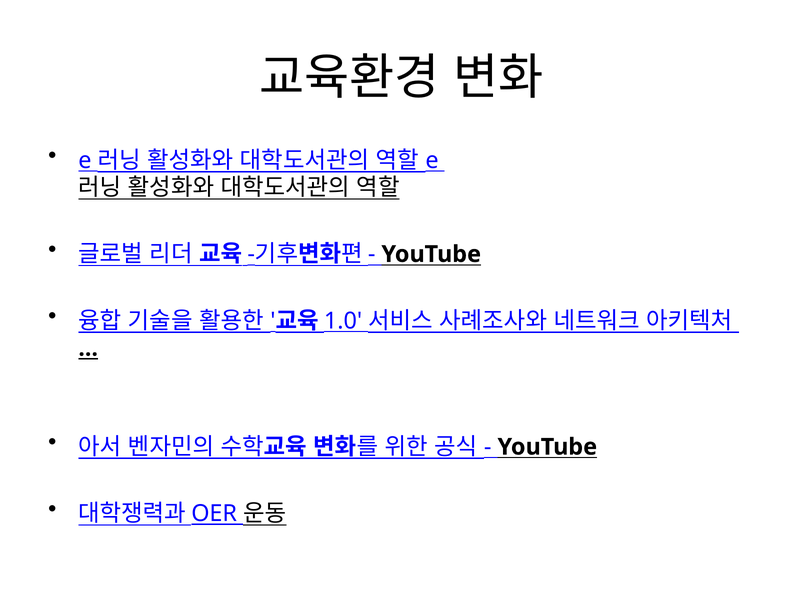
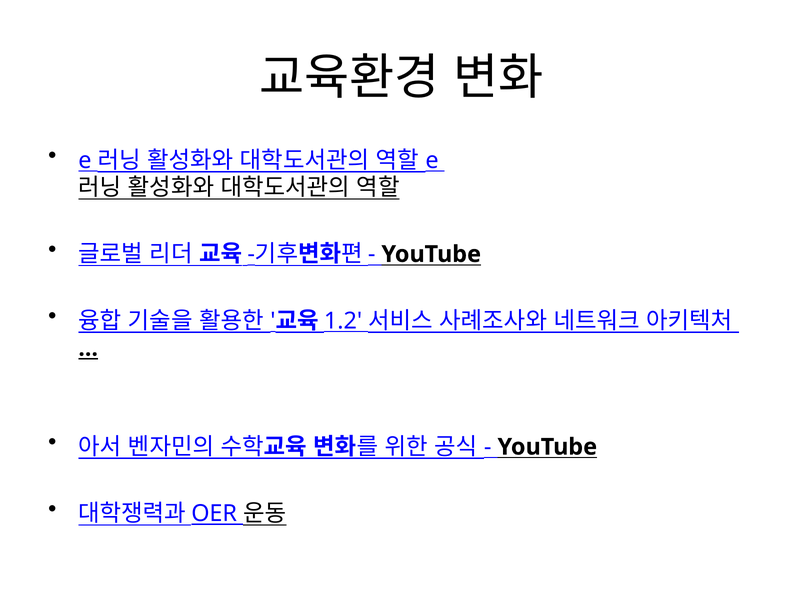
1.0: 1.0 -> 1.2 (343, 320)
